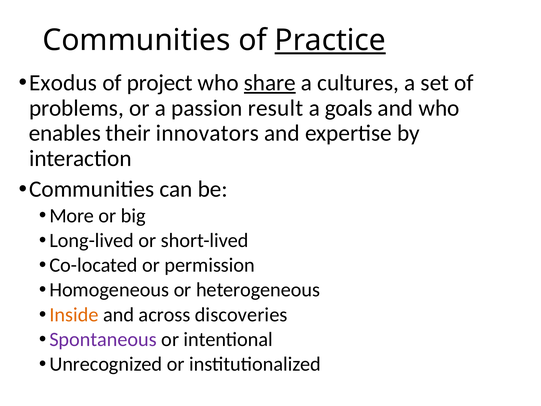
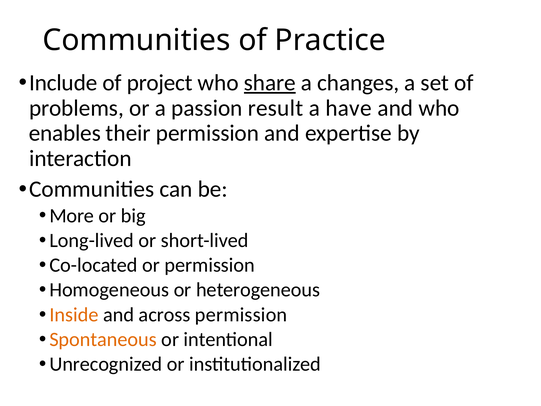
Practice underline: present -> none (330, 40)
Exodus: Exodus -> Include (63, 83)
cultures: cultures -> changes (358, 83)
goals: goals -> have (349, 108)
their innovators: innovators -> permission (207, 133)
across discoveries: discoveries -> permission (241, 315)
Spontaneous colour: purple -> orange (103, 339)
